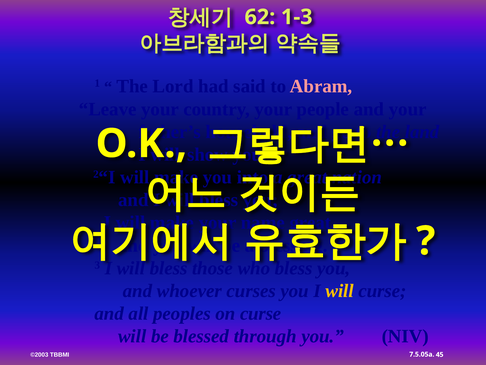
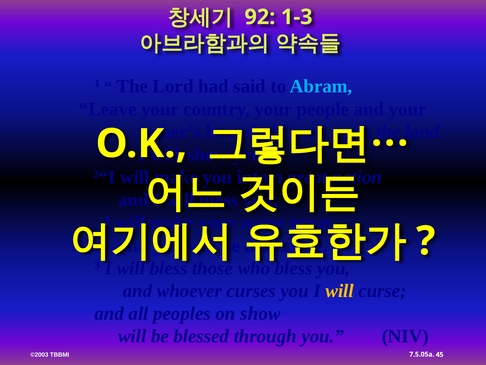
62: 62 -> 92 (260, 17)
Abram colour: pink -> light blue (321, 86)
on curse: curse -> show (260, 313)
